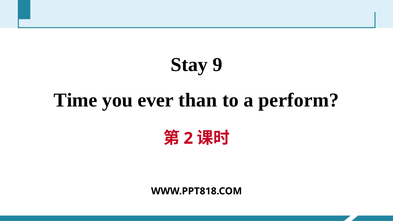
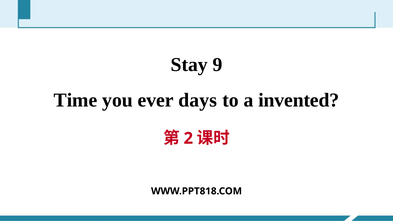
than: than -> days (198, 100)
perform: perform -> invented (299, 100)
